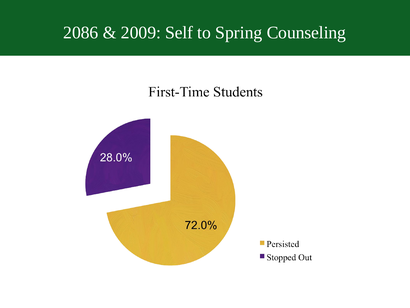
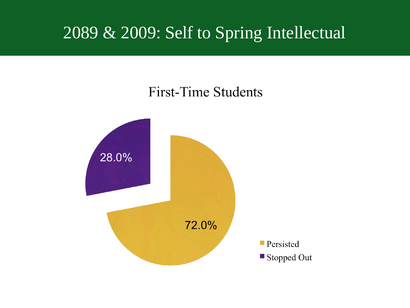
2086: 2086 -> 2089 (81, 33)
Counseling: Counseling -> Intellectual (306, 33)
